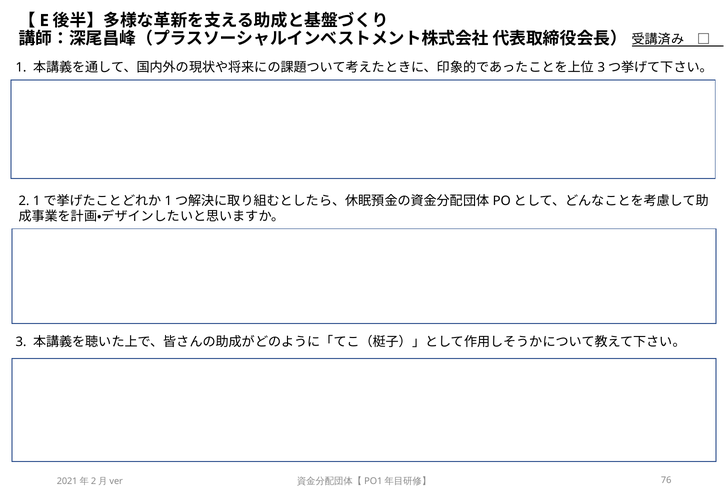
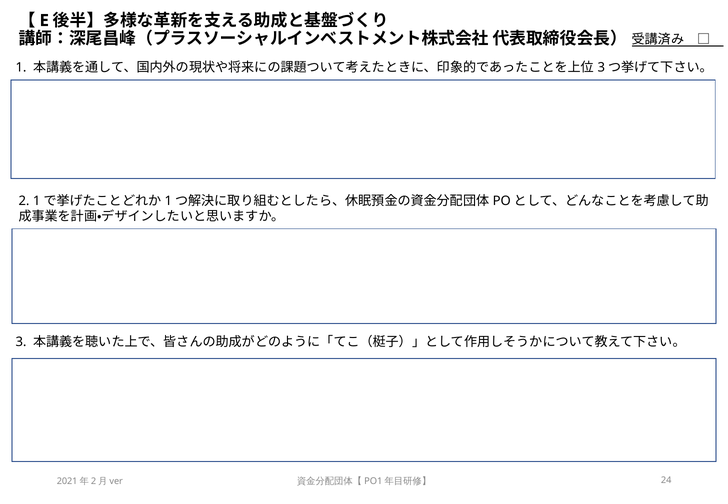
76: 76 -> 24 (666, 480)
